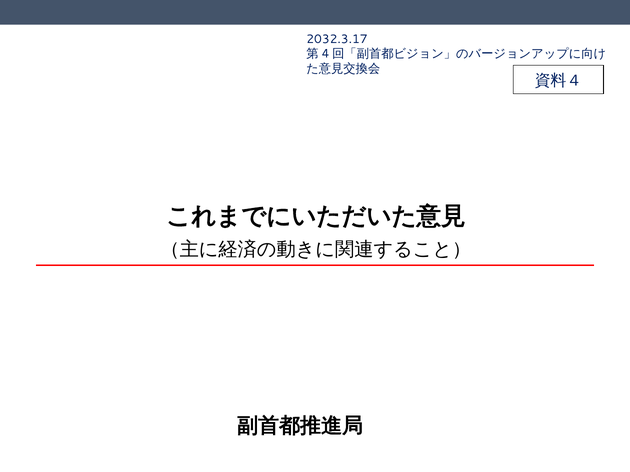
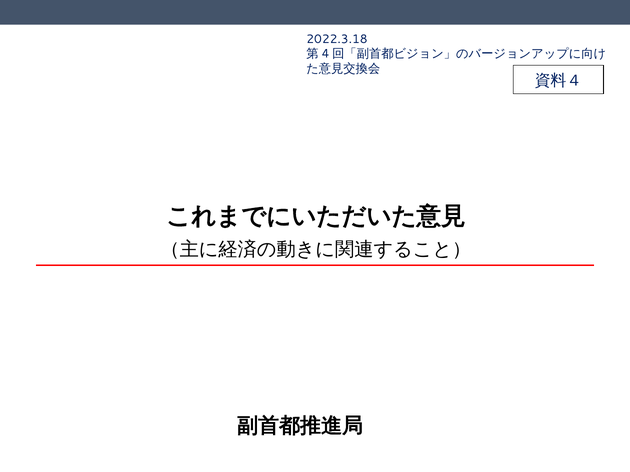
2032.3.17: 2032.3.17 -> 2022.3.18 (337, 39)
